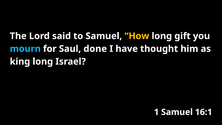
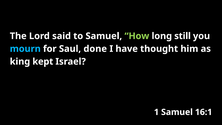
How colour: yellow -> light green (137, 36)
gift: gift -> still (183, 36)
king long: long -> kept (43, 62)
